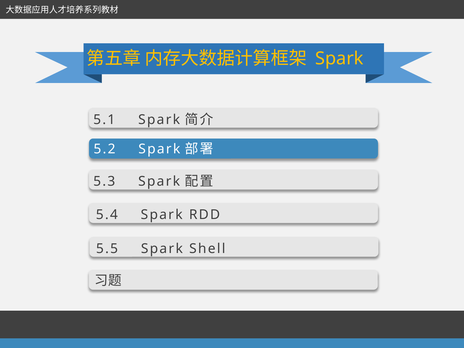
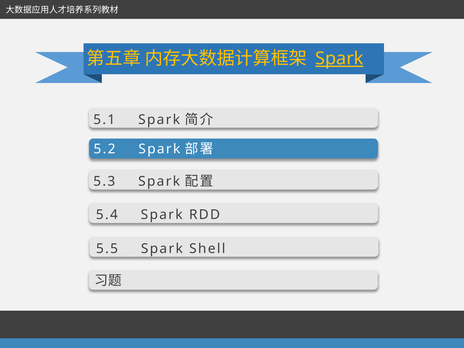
Spark underline: none -> present (339, 59)
